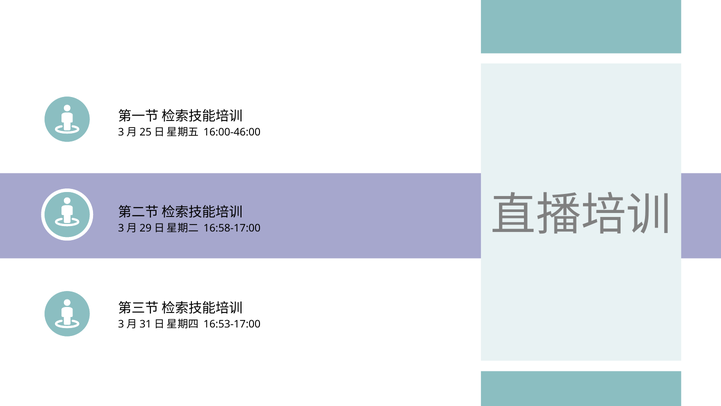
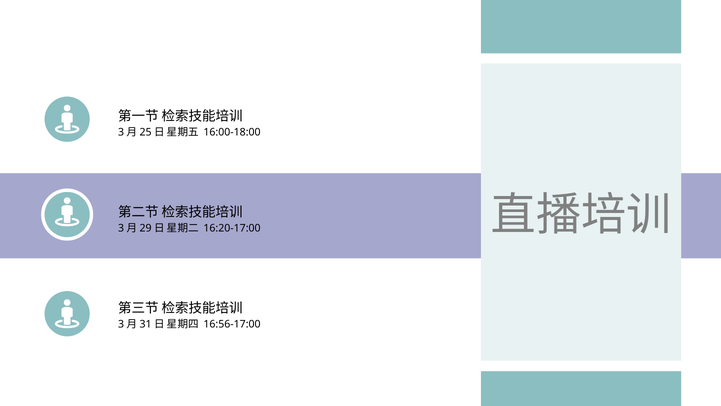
16:00-46:00: 16:00-46:00 -> 16:00-18:00 (232, 132)
16:58-17:00: 16:58-17:00 -> 16:20-17:00 (232, 228)
16:53-17:00: 16:53-17:00 -> 16:56-17:00 (232, 324)
